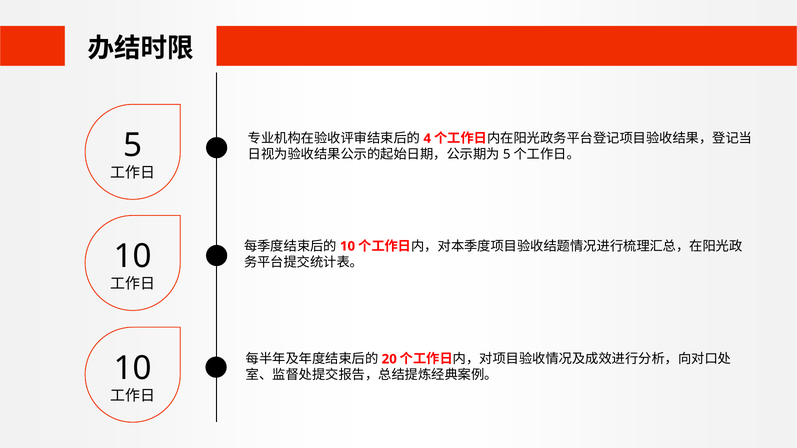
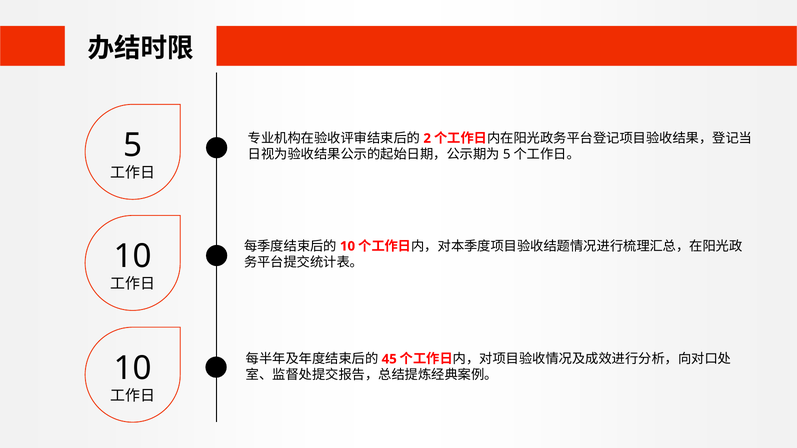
4: 4 -> 2 (427, 138)
20: 20 -> 45 (389, 359)
